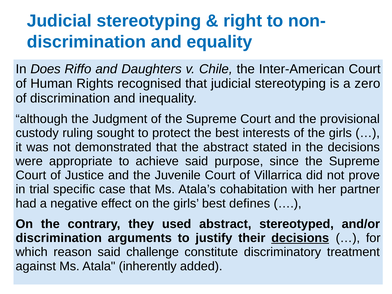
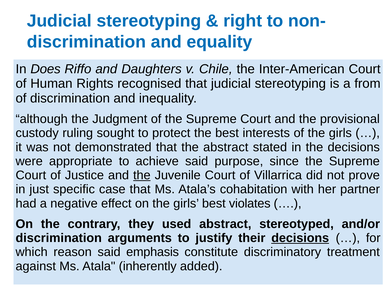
zero: zero -> from (367, 84)
the underline: none -> present (142, 175)
trial: trial -> just (39, 189)
defines: defines -> violates (250, 203)
challenge: challenge -> emphasis (153, 252)
